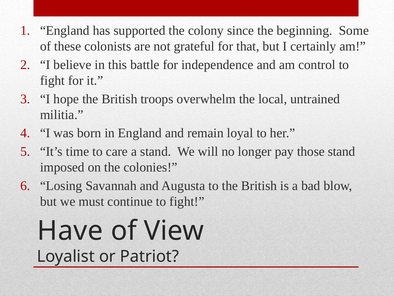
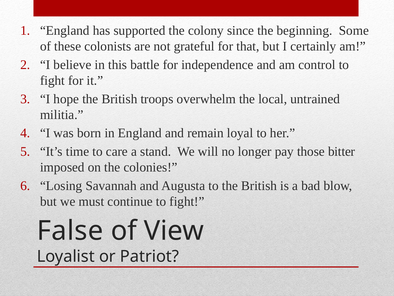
those stand: stand -> bitter (342, 151)
Have: Have -> False (70, 230)
